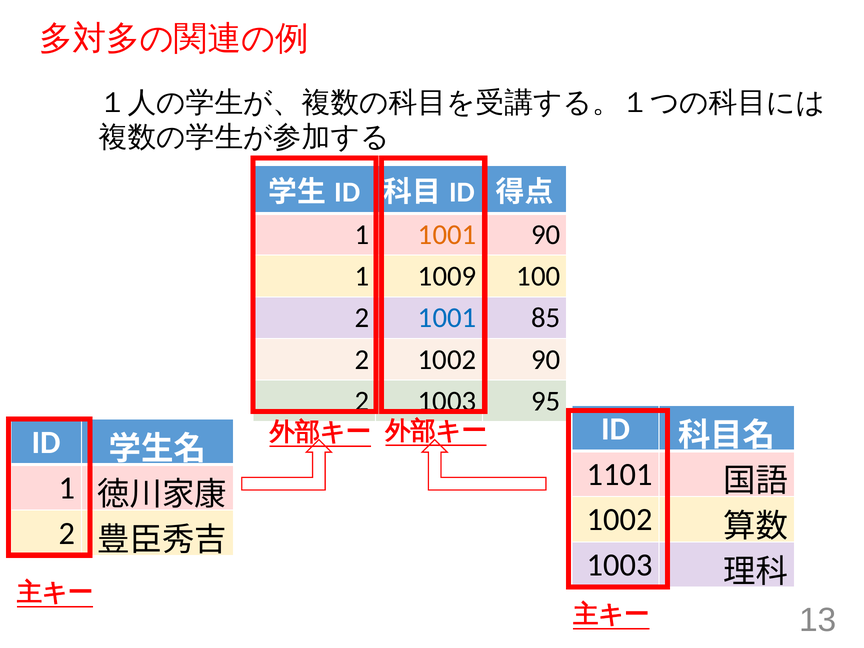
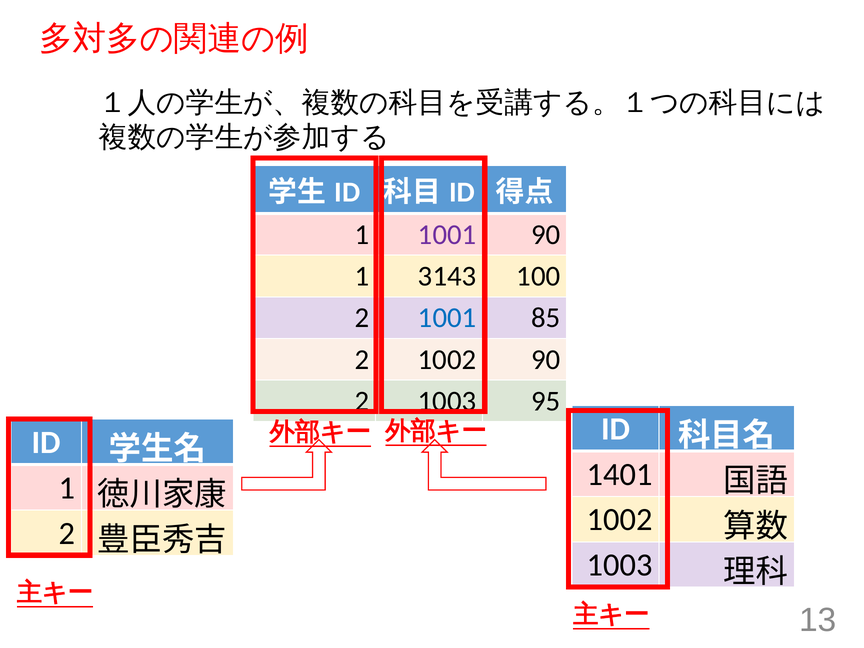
1001 colour: orange -> purple (447, 235)
1009: 1009 -> 3143 (447, 276)
1101: 1101 -> 1401 (620, 474)
